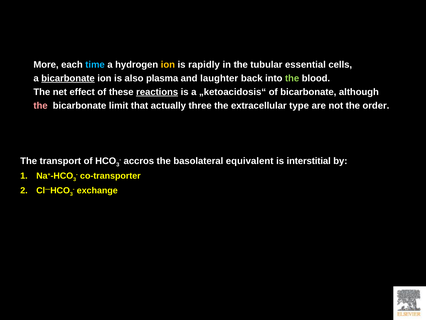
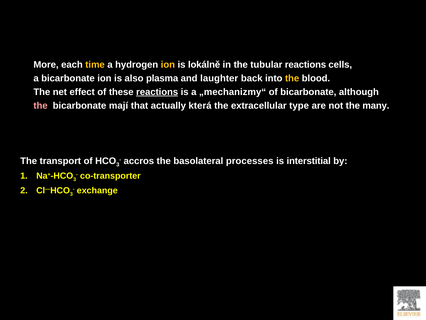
time colour: light blue -> yellow (95, 65)
rapidly: rapidly -> lokálně (204, 65)
tubular essential: essential -> reactions (305, 65)
bicarbonate underline: present -> none (68, 78)
the colour: light green -> yellow (292, 78)
„ketoacidosis“: „ketoacidosis“ -> „mechanizmy“ (233, 92)
limit: limit -> mají (119, 105)
three: three -> která (200, 105)
order: order -> many (376, 105)
equivalent: equivalent -> processes (250, 161)
